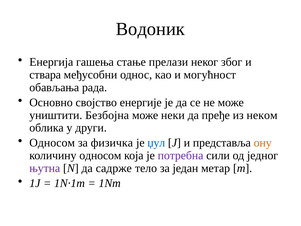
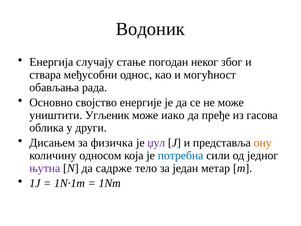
гашења: гашења -> случају (95, 62)
прелази: прелази -> погодан (169, 62)
Безбојна: Безбојна -> Угљеник (107, 115)
неки: неки -> иако (173, 115)
неком: неком -> гасова (262, 115)
Односом: Односом -> Дисањем (52, 143)
џул colour: blue -> purple (156, 143)
потребна colour: purple -> blue (181, 155)
